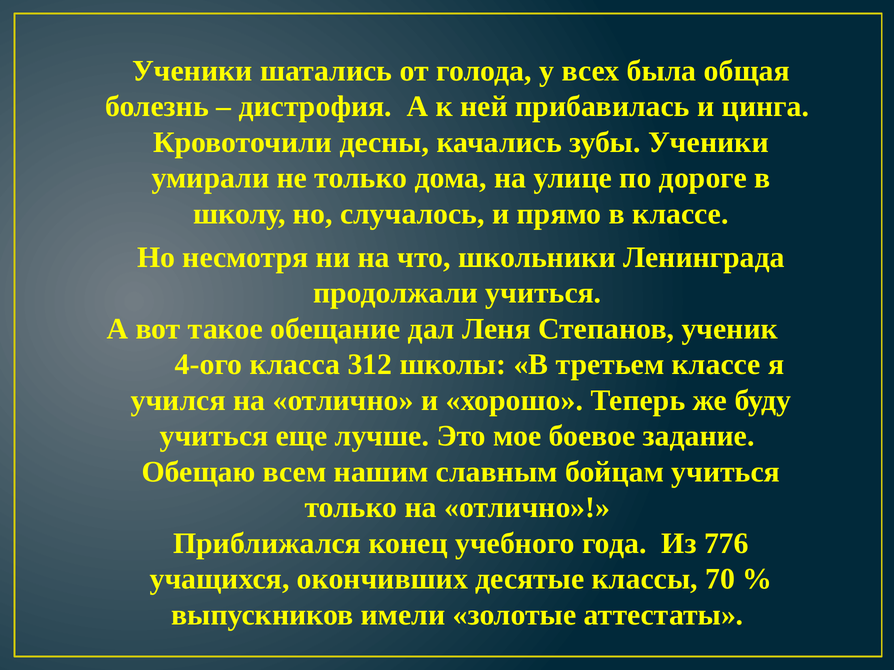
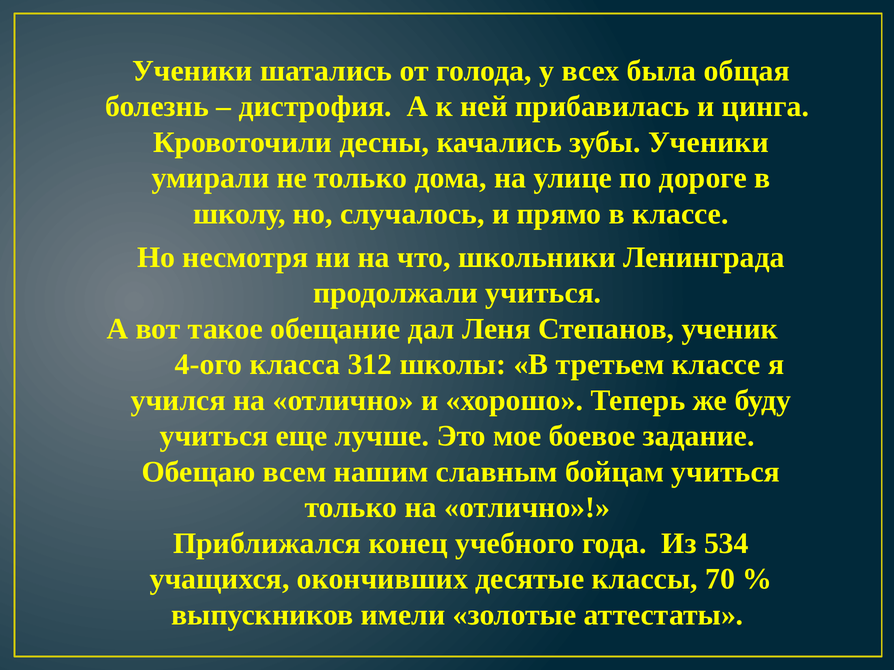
776: 776 -> 534 (726, 544)
